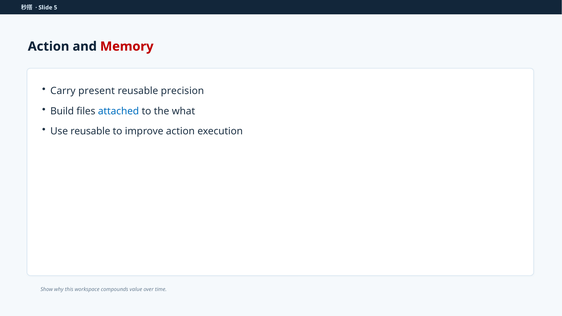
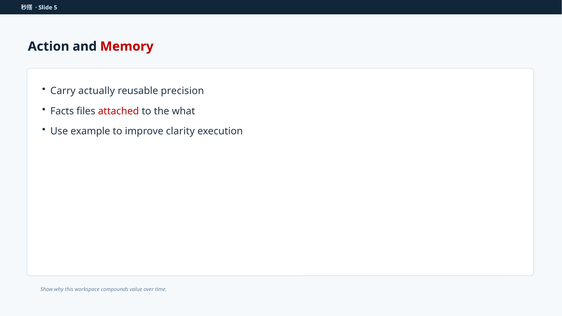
present: present -> actually (97, 91)
Build: Build -> Facts (62, 111)
attached colour: blue -> red (118, 111)
Use reusable: reusable -> example (90, 131)
improve action: action -> clarity (180, 131)
